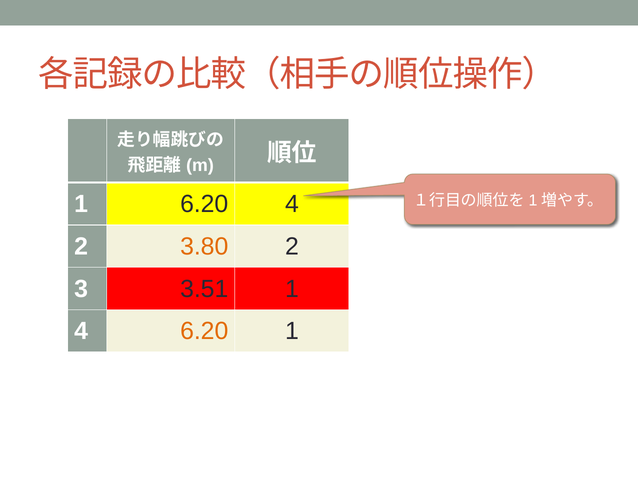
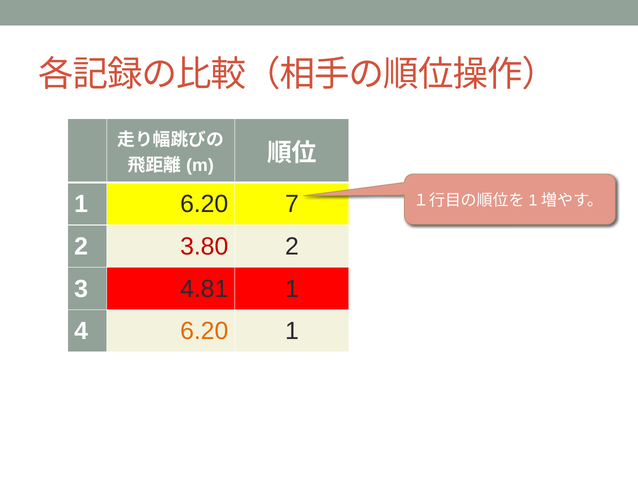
6.20 4: 4 -> 7 (292, 204)
3.80 colour: orange -> red (204, 246)
3.51: 3.51 -> 4.81 (204, 289)
